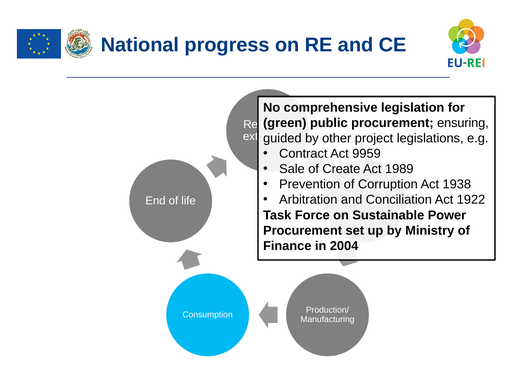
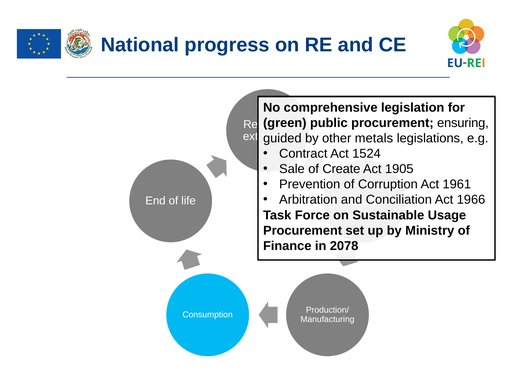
project: project -> metals (374, 138)
9959: 9959 -> 1524 (367, 154)
1989: 1989 -> 1905 (399, 169)
1938: 1938 -> 1961 (457, 184)
1922: 1922 -> 1966 (471, 200)
Power: Power -> Usage (447, 215)
2004: 2004 -> 2078 (344, 246)
